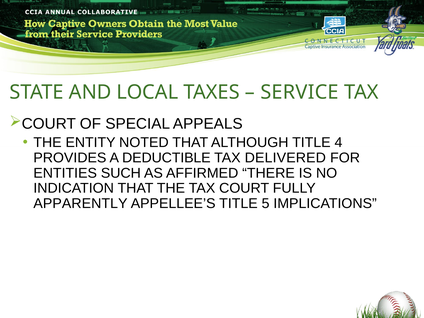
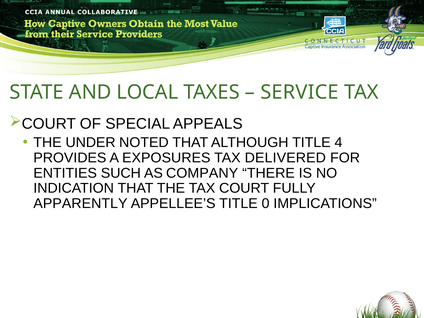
ENTITY: ENTITY -> UNDER (91, 143)
DEDUCTIBLE: DEDUCTIBLE -> EXPOSURES (166, 158)
AFFIRMED: AFFIRMED -> COMPANY (202, 173)
5: 5 -> 0 (266, 204)
